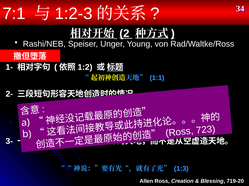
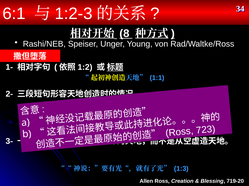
7:1: 7:1 -> 6:1 (14, 14)
2: 2 -> 8 (124, 34)
